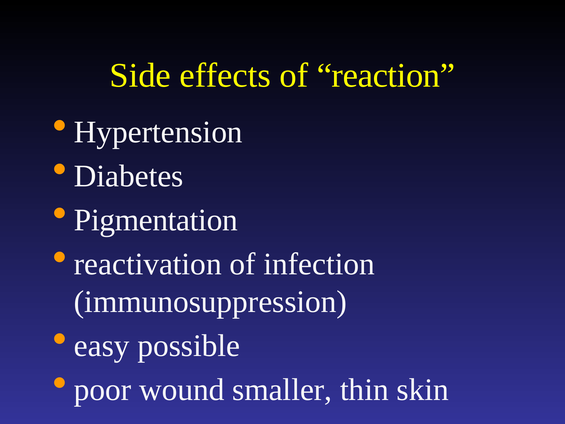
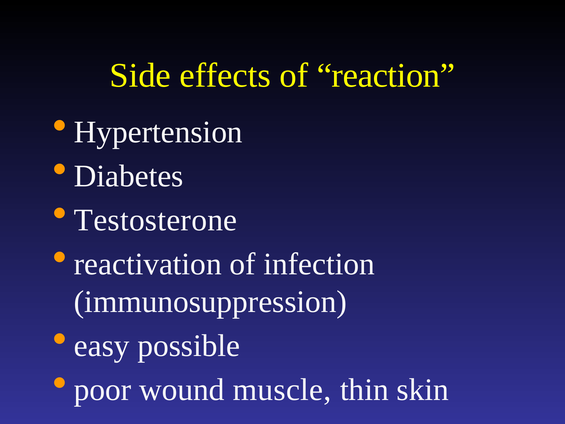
Pigmentation: Pigmentation -> Testosterone (156, 220)
smaller: smaller -> muscle (282, 389)
